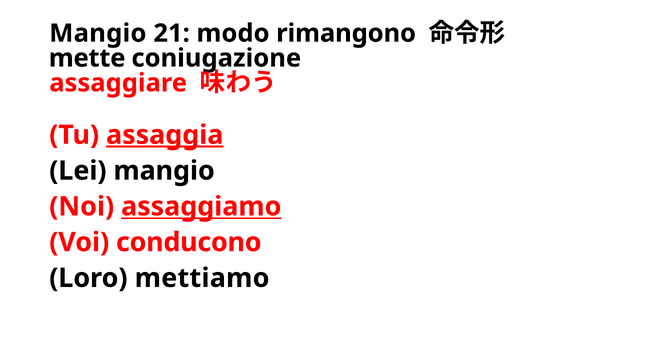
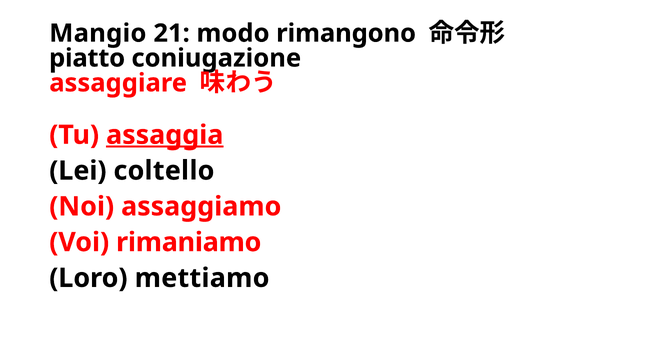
mette: mette -> piatto (87, 58)
Lei mangio: mangio -> coltello (164, 171)
assaggiamo underline: present -> none (201, 207)
conducono: conducono -> rimaniamo (189, 243)
